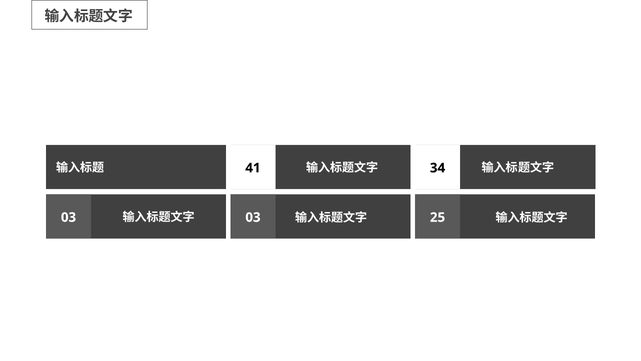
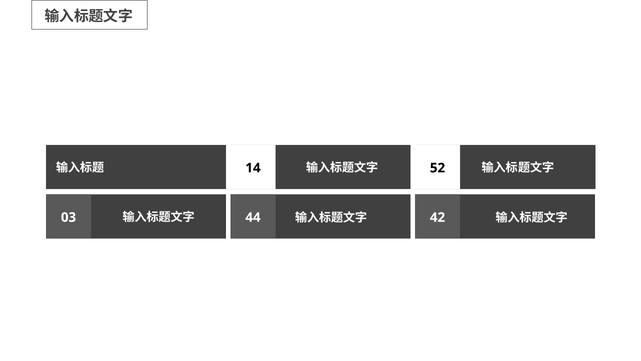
41: 41 -> 14 (253, 168)
34: 34 -> 52 (438, 168)
03: 03 -> 44 (253, 217)
25: 25 -> 42 (438, 217)
